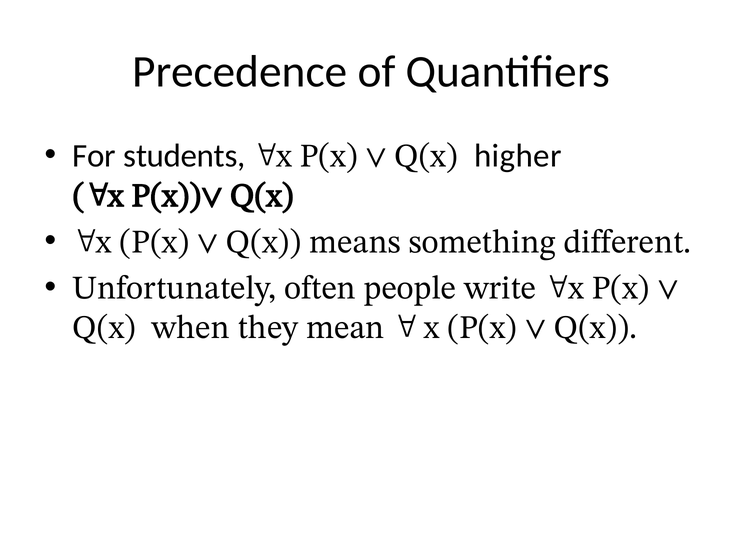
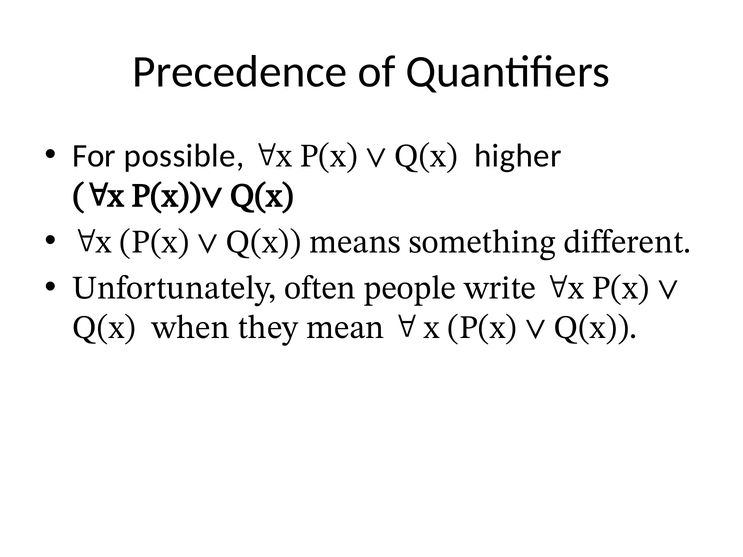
students: students -> possible (184, 156)
